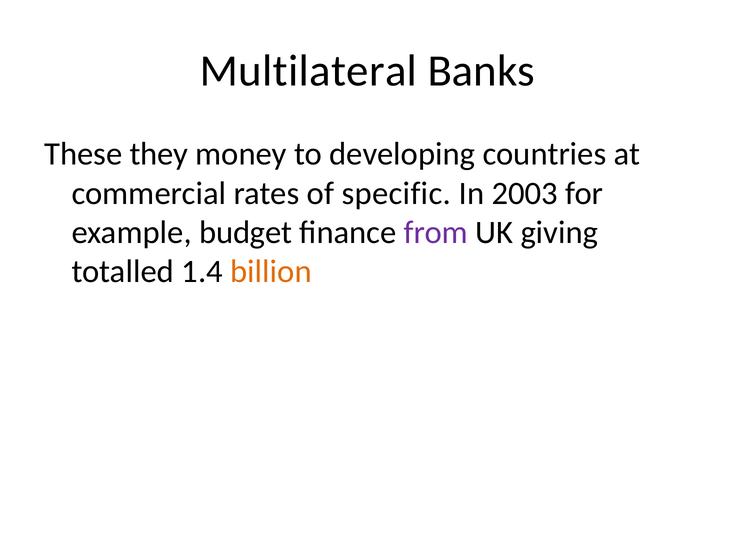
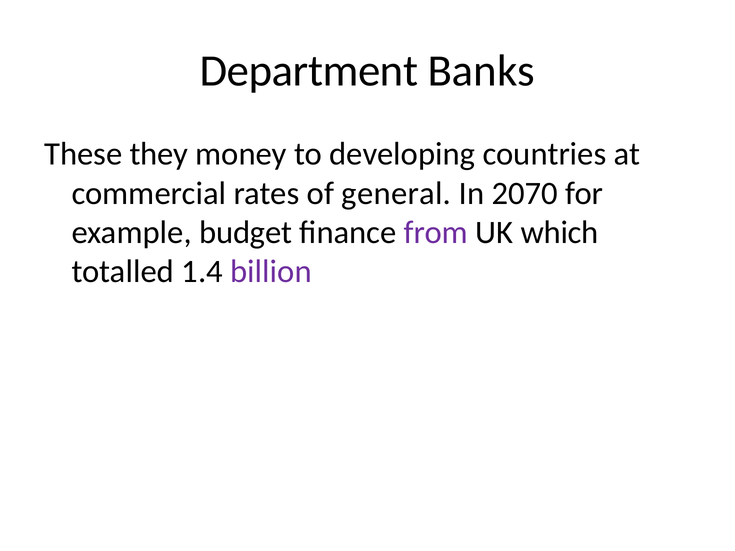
Multilateral: Multilateral -> Department (309, 71)
specific: specific -> general (396, 193)
2003: 2003 -> 2070 (525, 193)
giving: giving -> which (560, 233)
billion colour: orange -> purple (271, 272)
